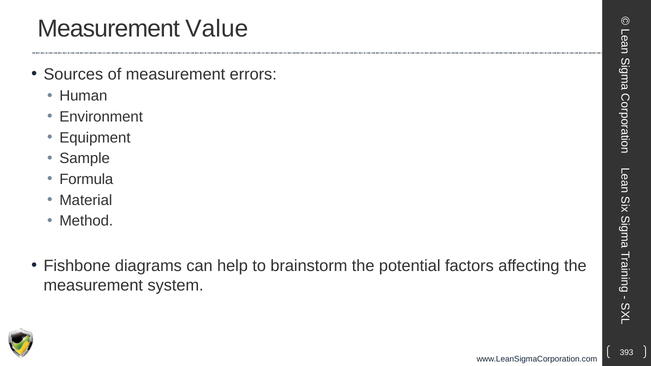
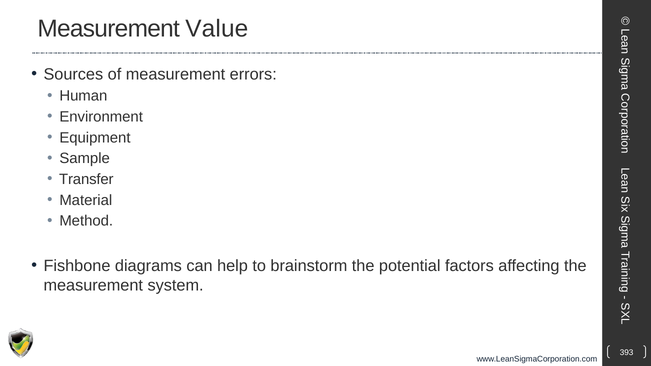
Formula: Formula -> Transfer (86, 179)
